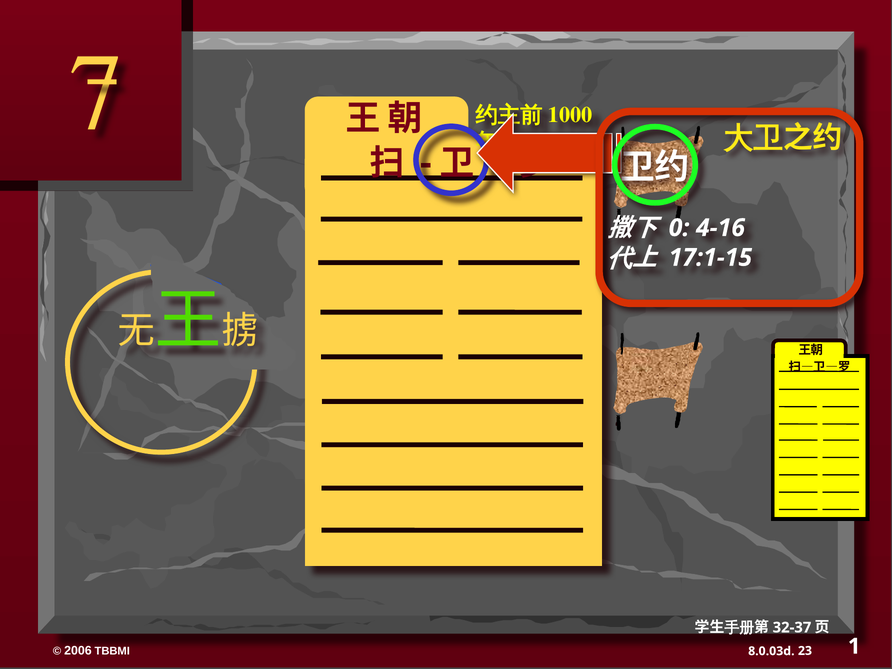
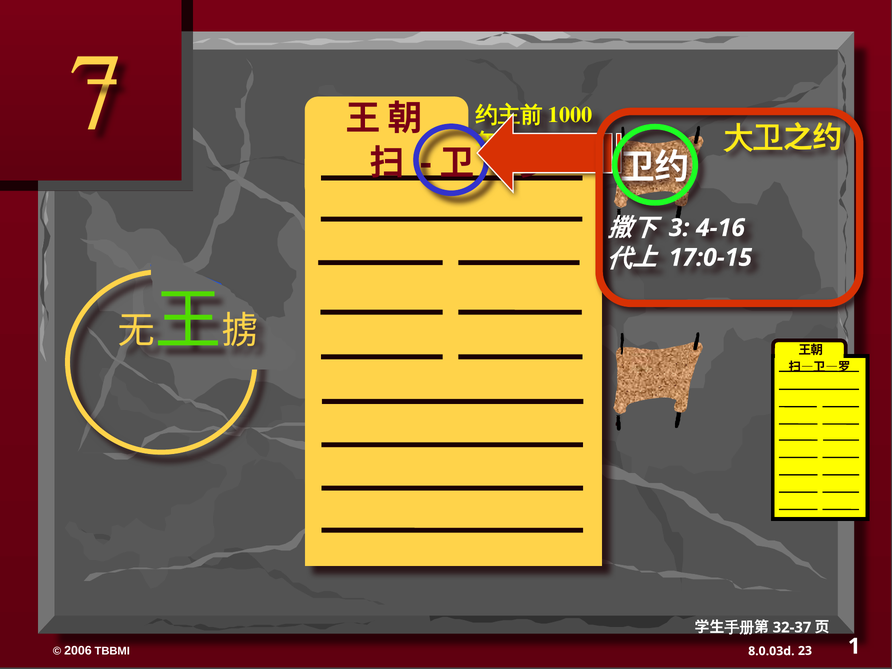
0: 0 -> 3 (679, 228)
17:1-15: 17:1-15 -> 17:0-15 (710, 258)
